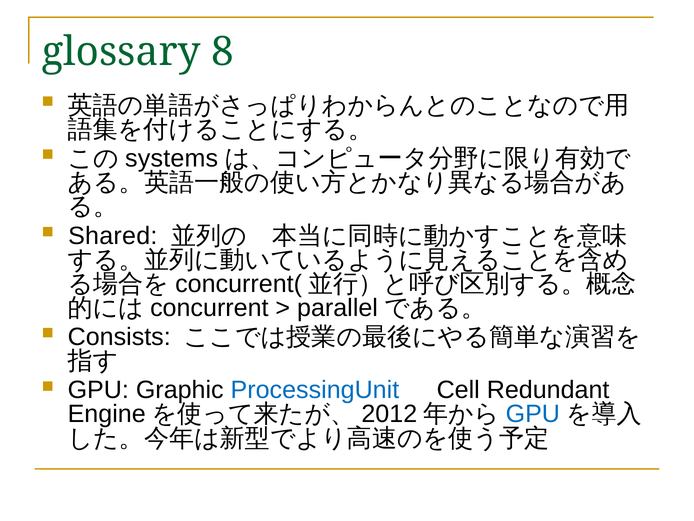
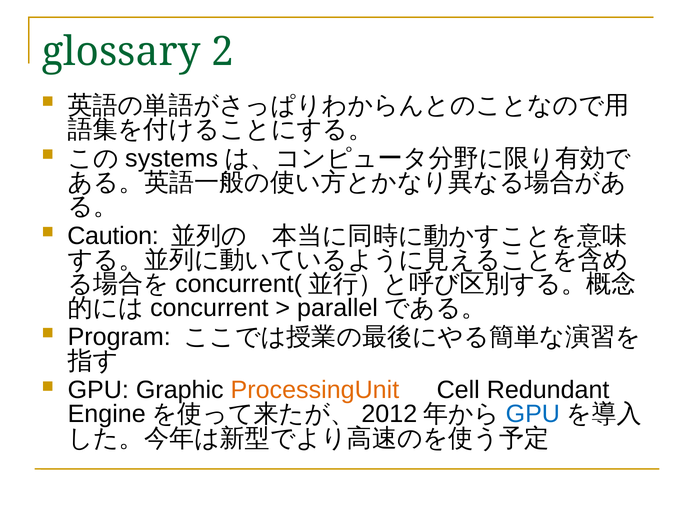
8: 8 -> 2 (222, 52)
Shared: Shared -> Caution (113, 236)
Consists: Consists -> Program (119, 337)
ProcessingUnit colour: blue -> orange (315, 390)
